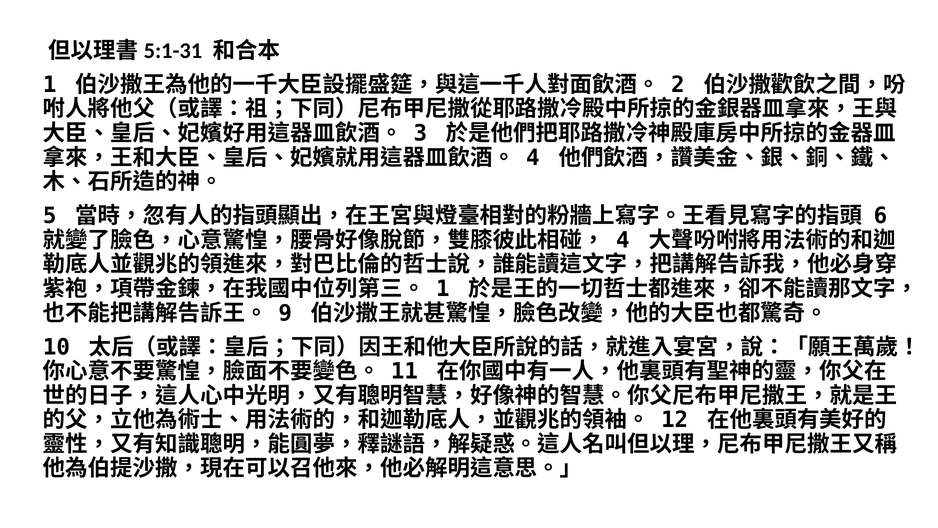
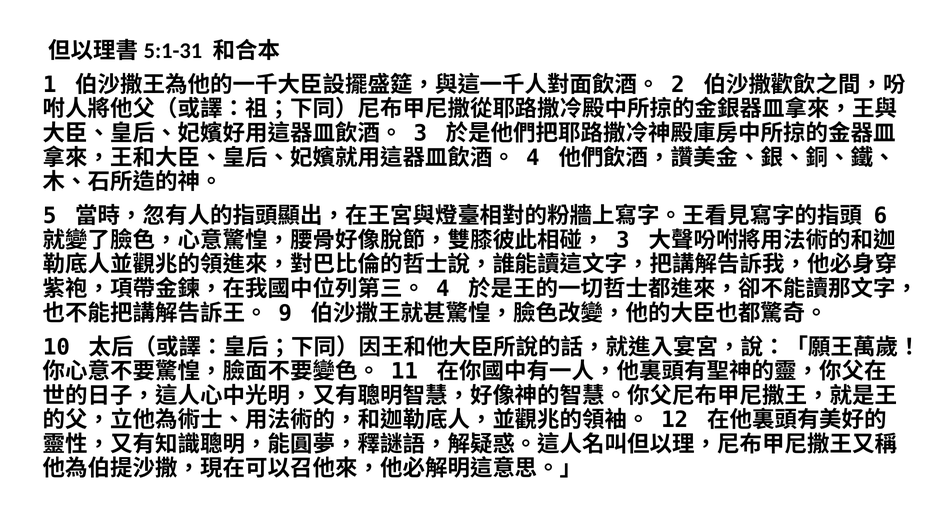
4: 4 -> 3 (623, 240)
1: 1 -> 4 (443, 289)
